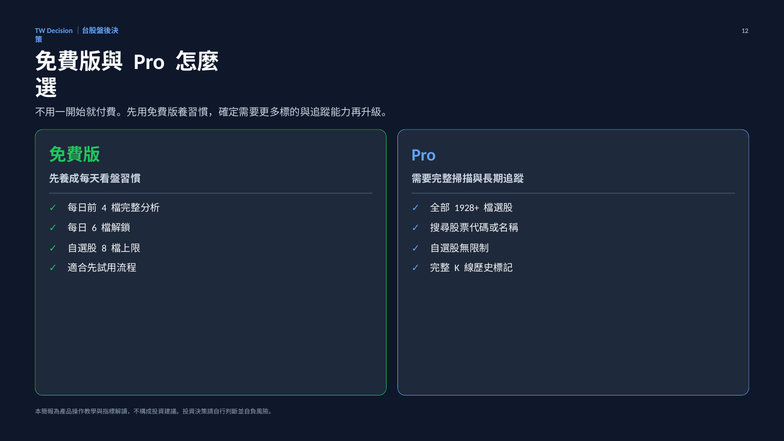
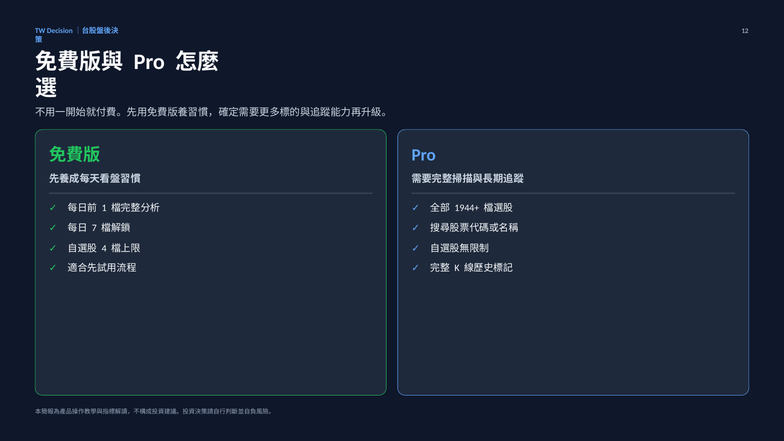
4: 4 -> 1 (104, 208)
1928+: 1928+ -> 1944+ (467, 208)
6: 6 -> 7 (94, 228)
8: 8 -> 4 (104, 248)
